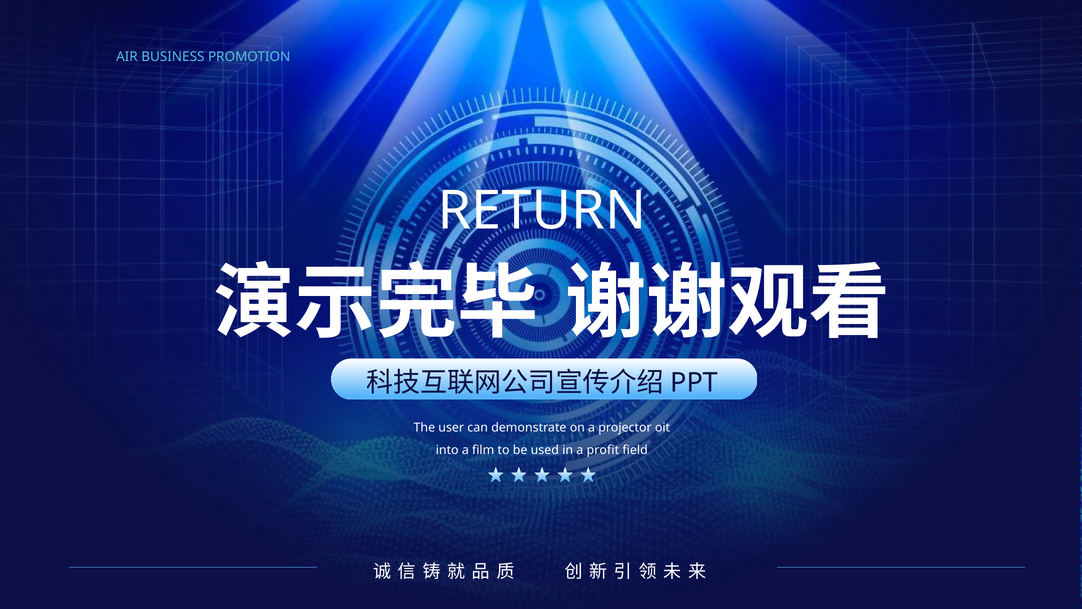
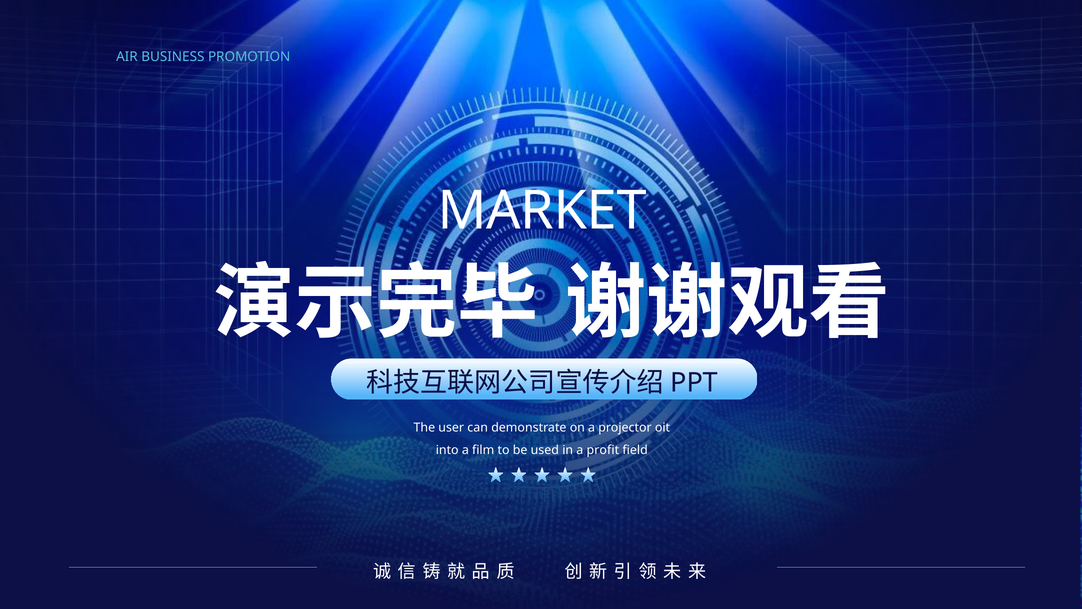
RETURN: RETURN -> MARKET (542, 211)
